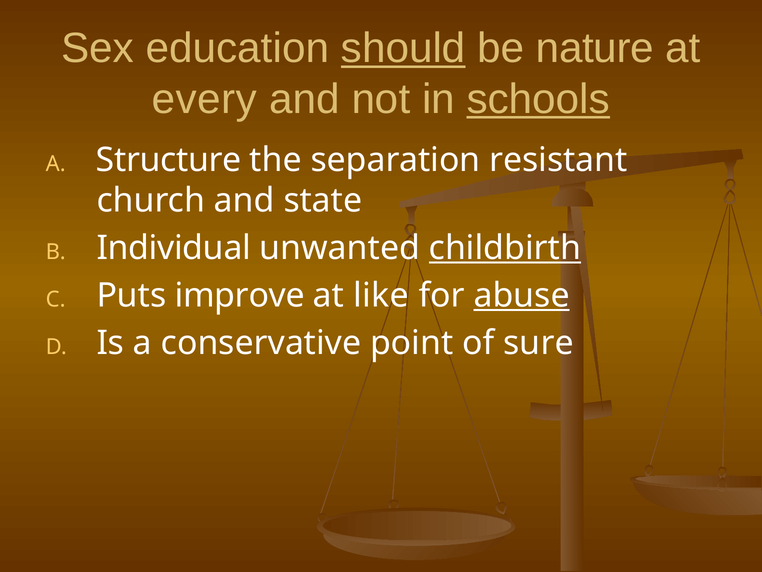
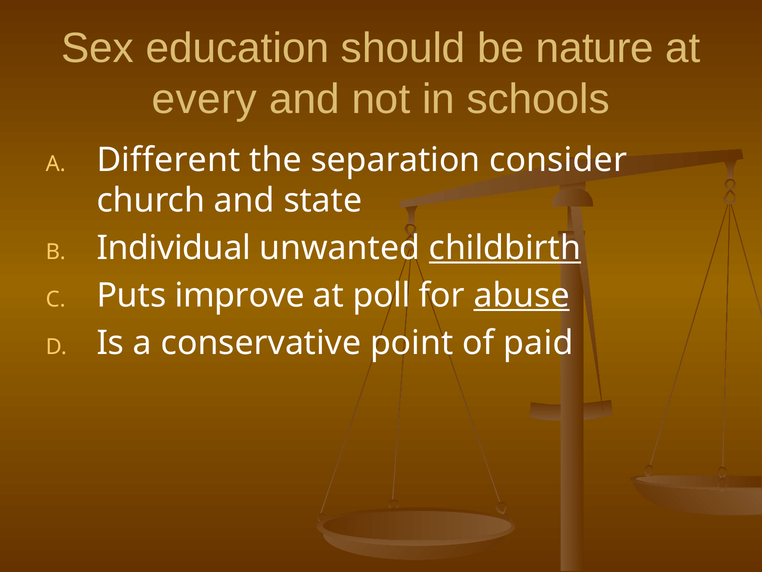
should underline: present -> none (403, 48)
schools underline: present -> none (538, 99)
Structure: Structure -> Different (168, 160)
resistant: resistant -> consider (558, 160)
like: like -> poll (381, 295)
sure: sure -> paid (538, 343)
